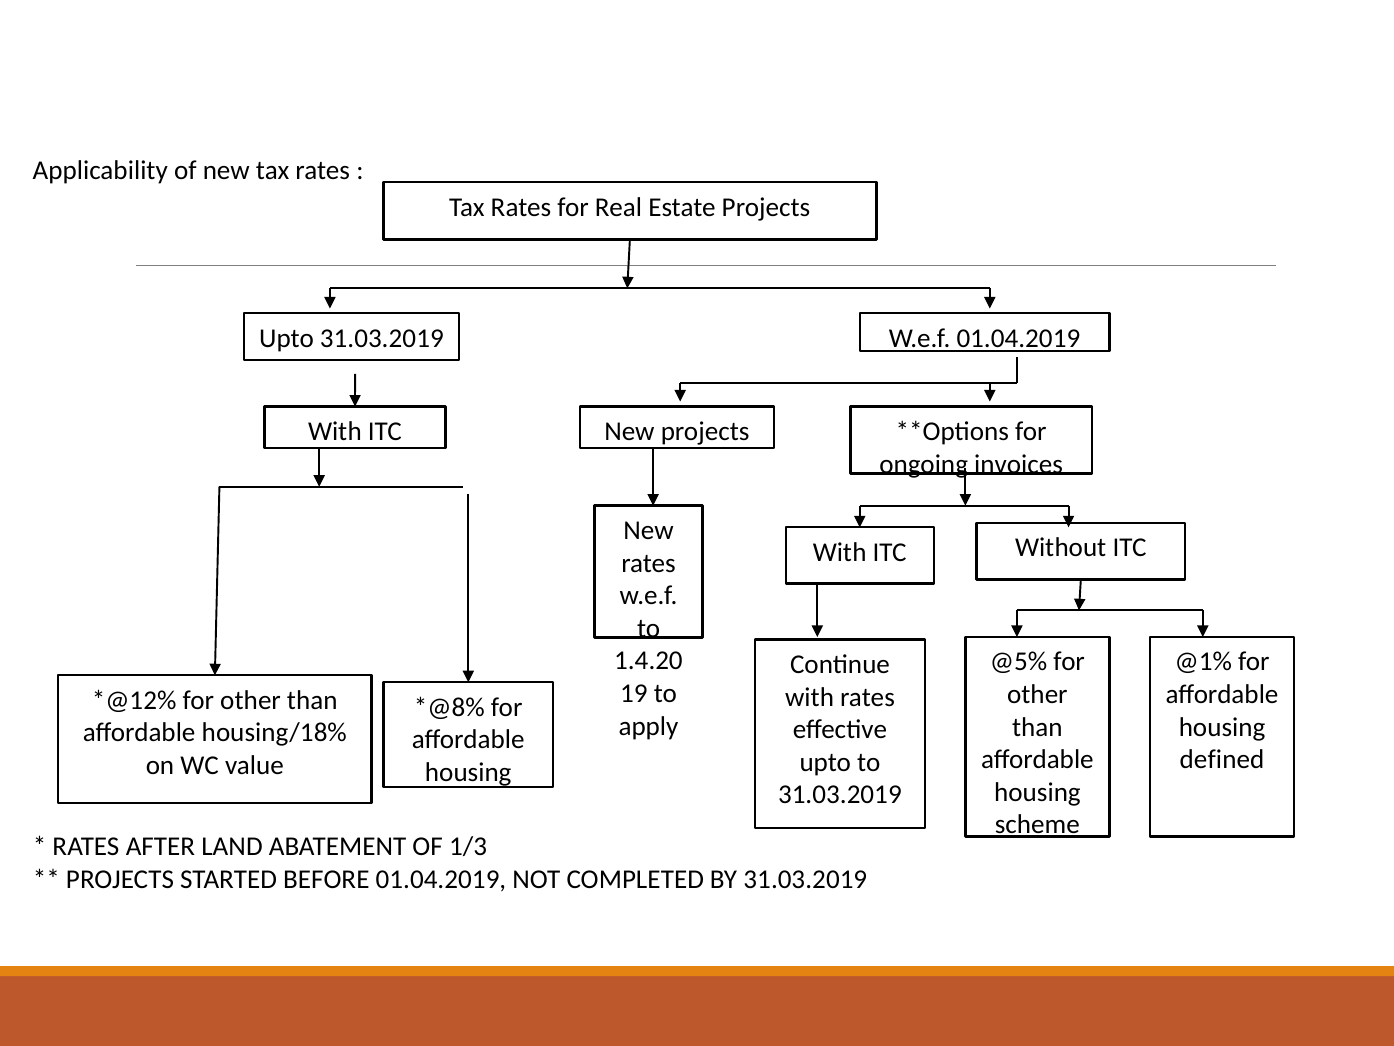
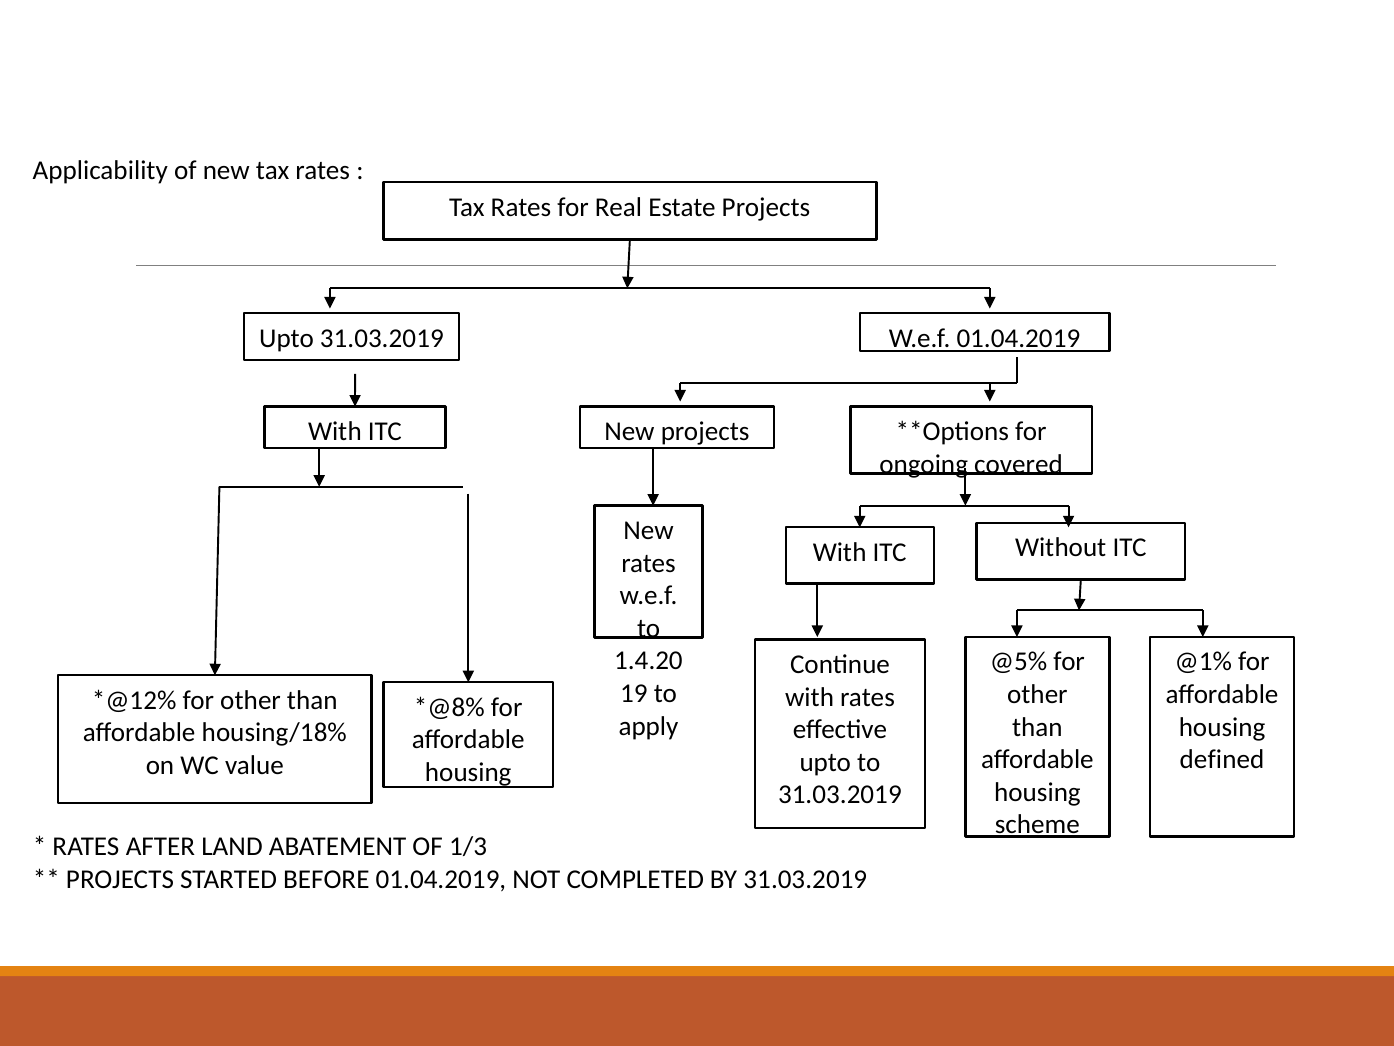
invoices: invoices -> covered (1019, 464)
